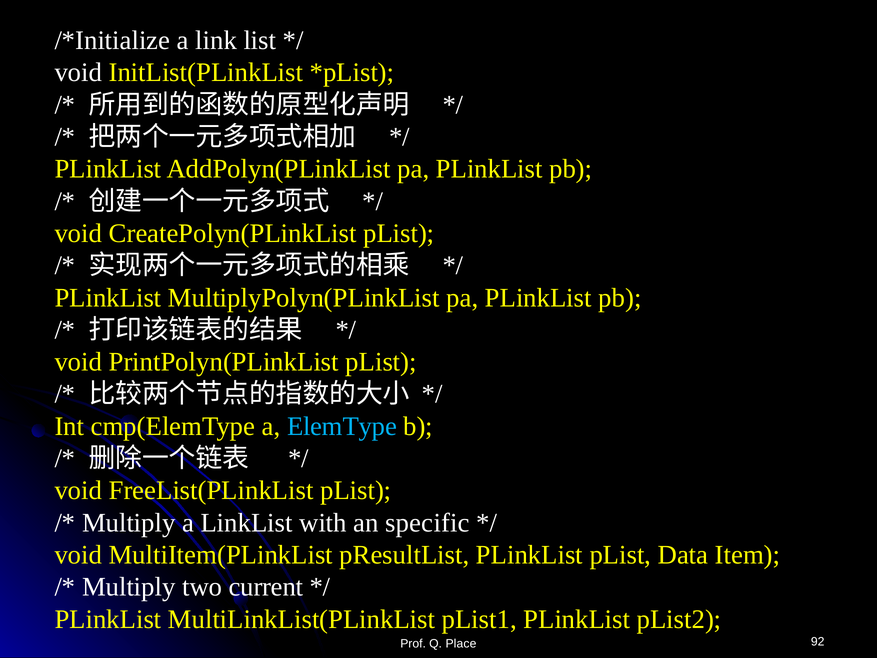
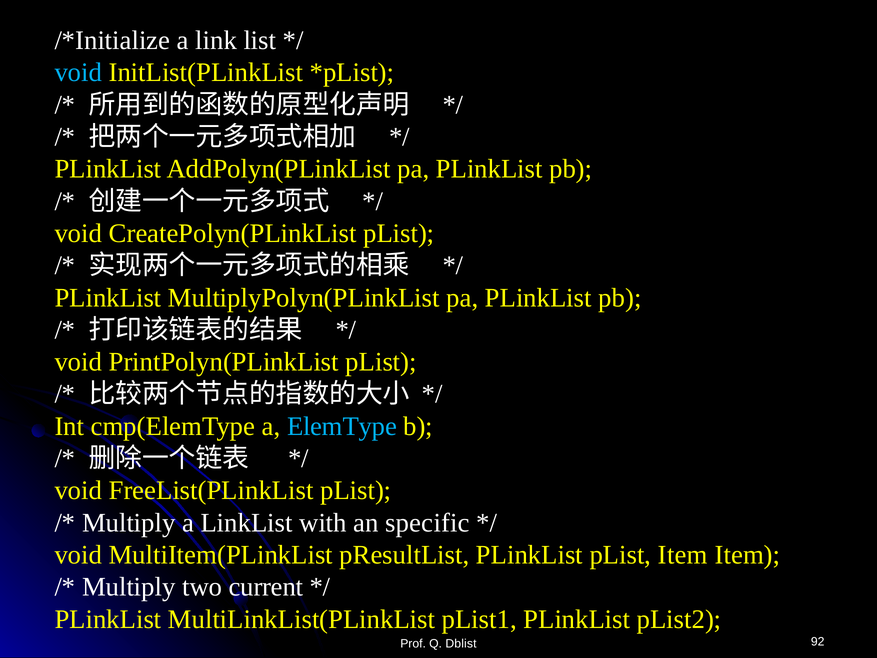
void colour: white -> light blue (78, 73)
pList Data: Data -> Item (683, 555)
Place: Place -> Dblist (461, 644)
